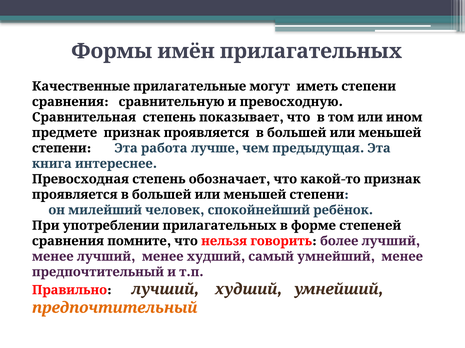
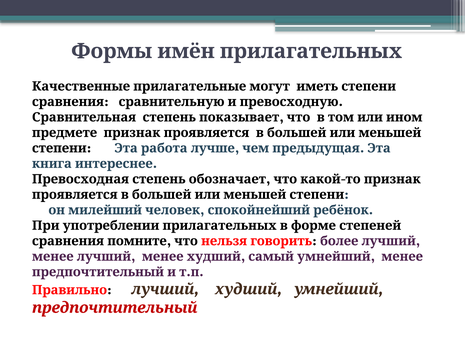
предпочтительный colour: orange -> red (115, 308)
